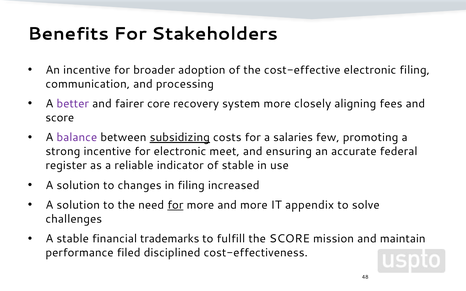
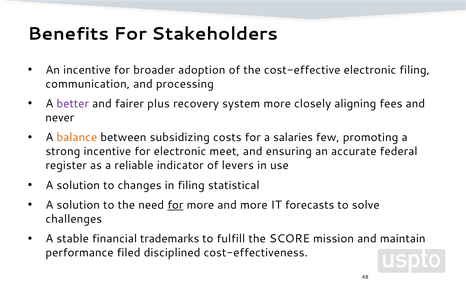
core: core -> plus (158, 104)
score: score -> never (60, 118)
balance colour: purple -> orange (77, 138)
subsidizing underline: present -> none (180, 138)
of stable: stable -> levers (238, 166)
increased: increased -> statistical (234, 185)
appendix: appendix -> forecasts (310, 205)
